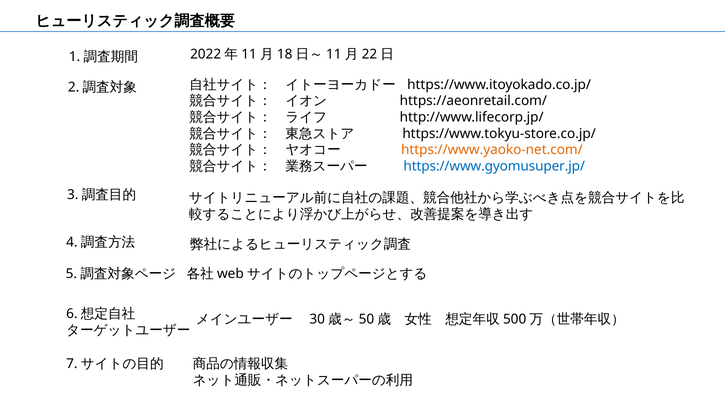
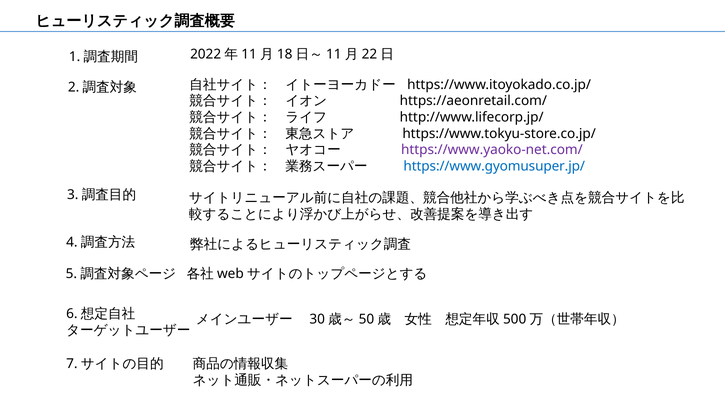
https://www.yaoko-net.com/ colour: orange -> purple (492, 150)
